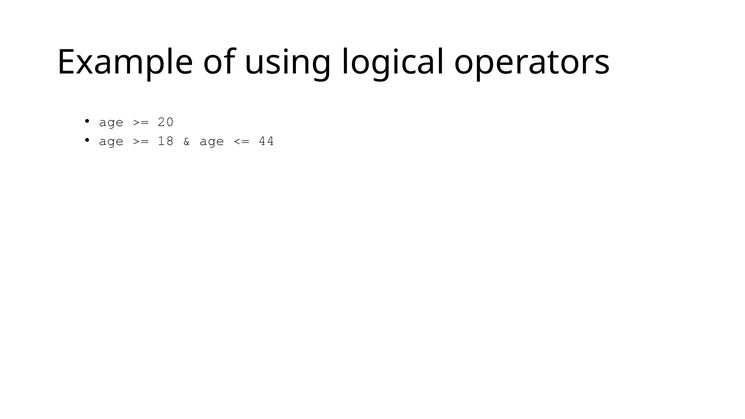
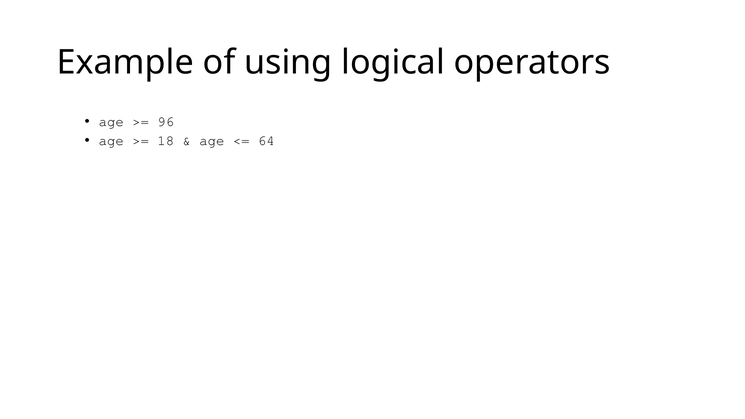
20: 20 -> 96 (166, 122)
44: 44 -> 64 (266, 141)
